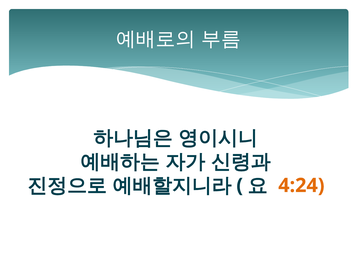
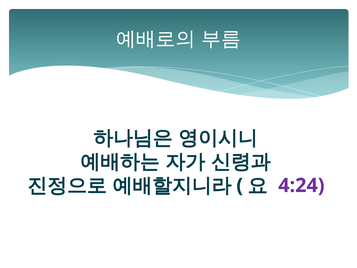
4:24 colour: orange -> purple (301, 185)
